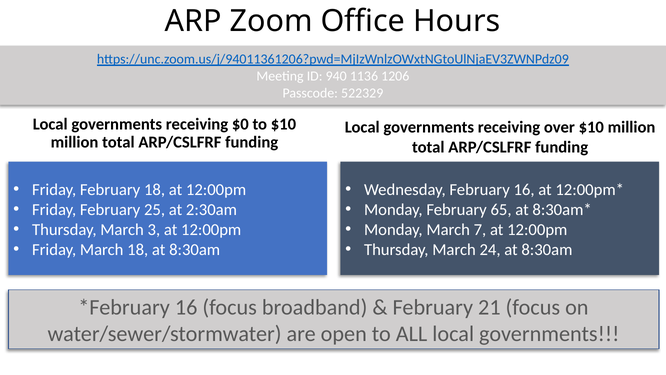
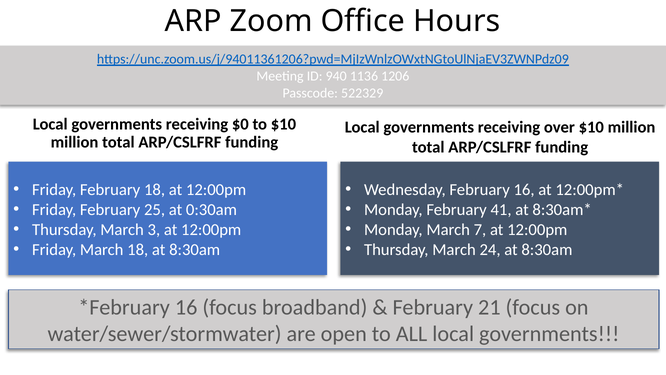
2:30am: 2:30am -> 0:30am (211, 209)
65: 65 -> 41 (501, 209)
